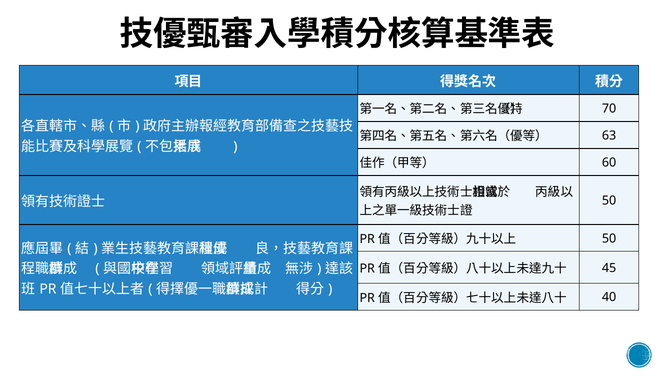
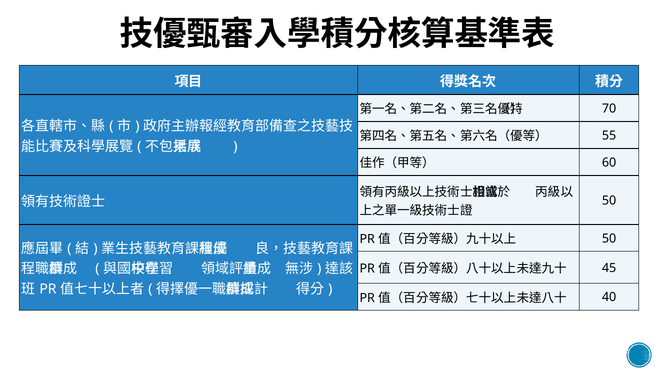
63: 63 -> 55 (609, 136)
